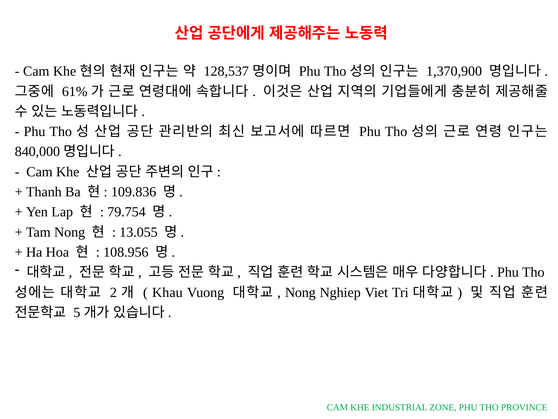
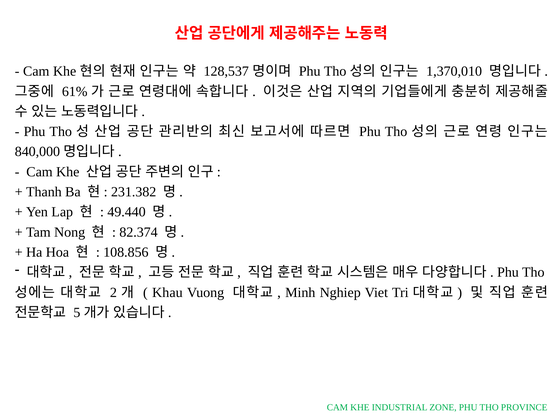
1,370,900: 1,370,900 -> 1,370,010 (454, 71)
109.836: 109.836 -> 231.382 (134, 192)
79.754: 79.754 -> 49.440 (127, 212)
13.055: 13.055 -> 82.374 (139, 232)
108.956: 108.956 -> 108.856 (126, 252)
Nong: Nong -> Minh (300, 292)
